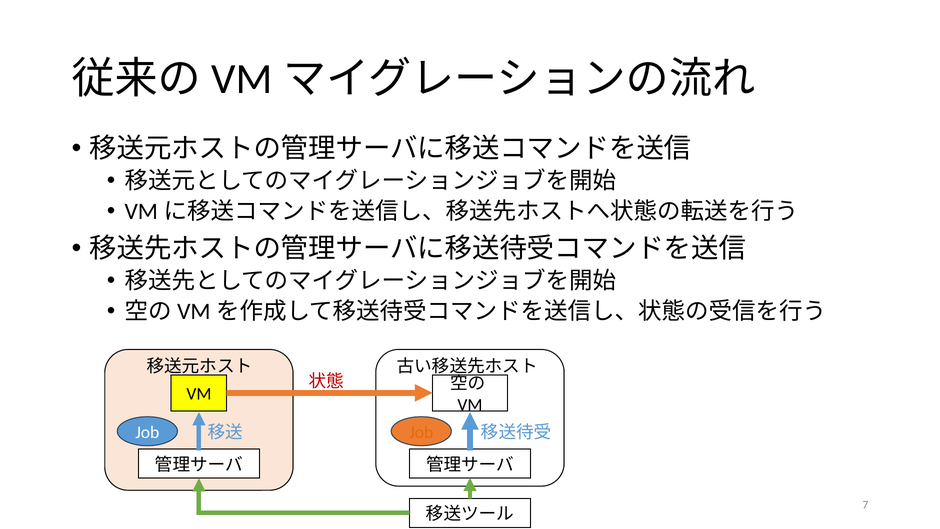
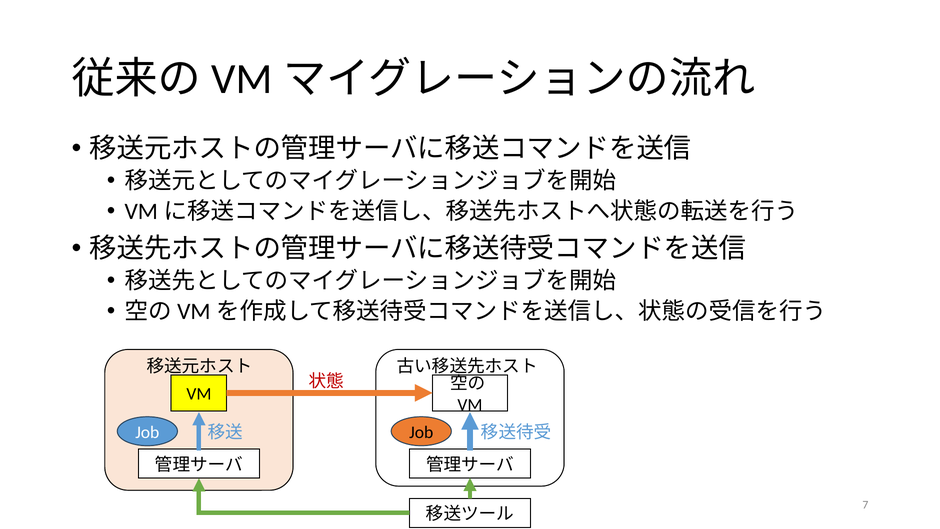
Job colour: orange -> black (421, 432)
